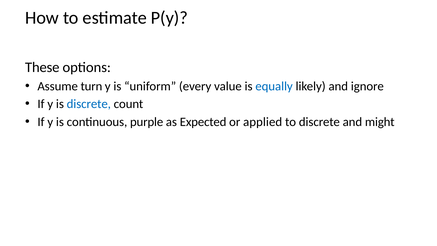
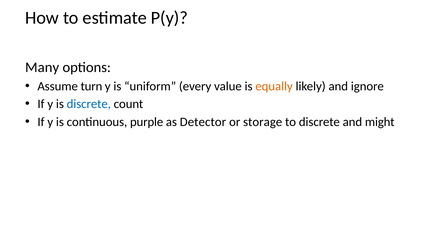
These: These -> Many (42, 67)
equally colour: blue -> orange (274, 86)
Expected: Expected -> Detector (203, 122)
applied: applied -> storage (263, 122)
